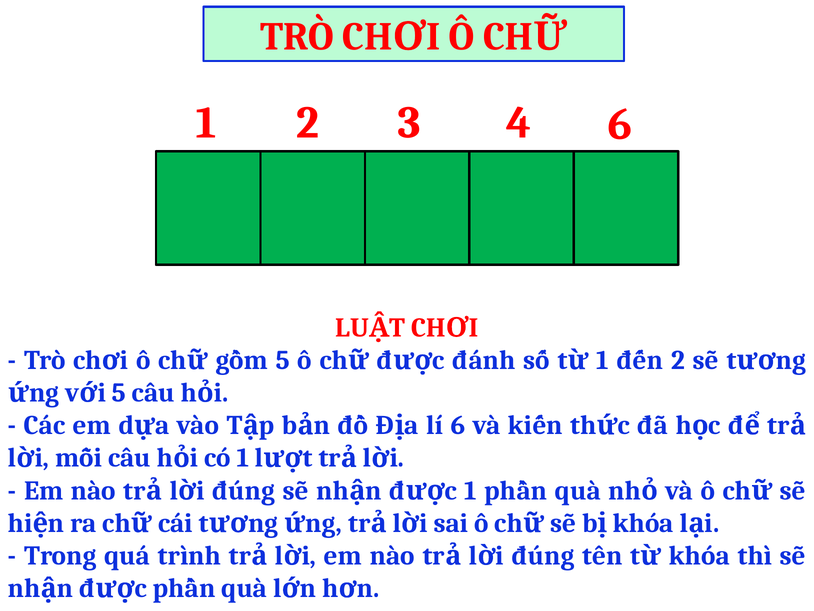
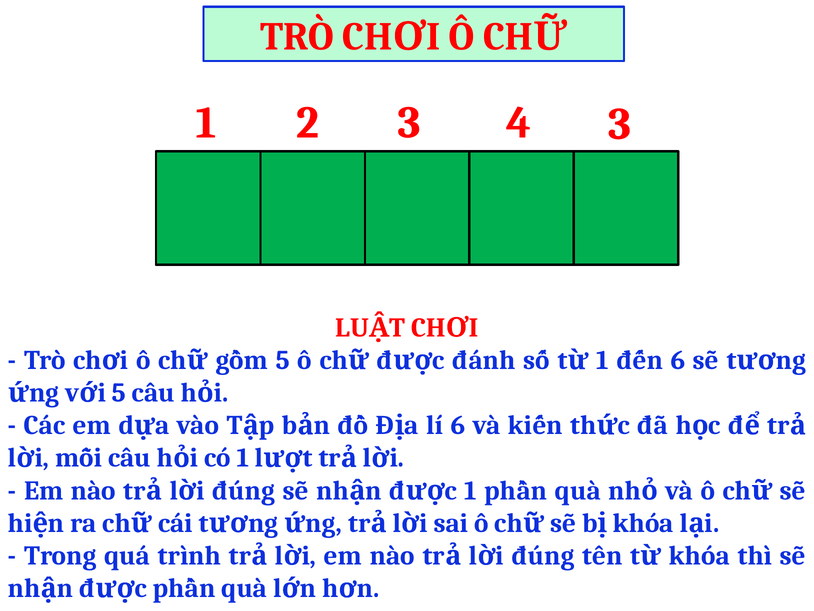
4 6: 6 -> 3 (620, 124)
2: 2 -> 6 (678, 360)
